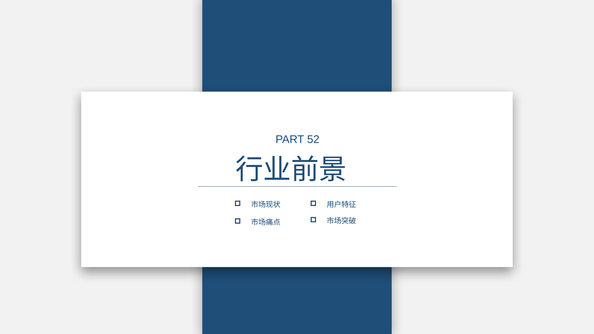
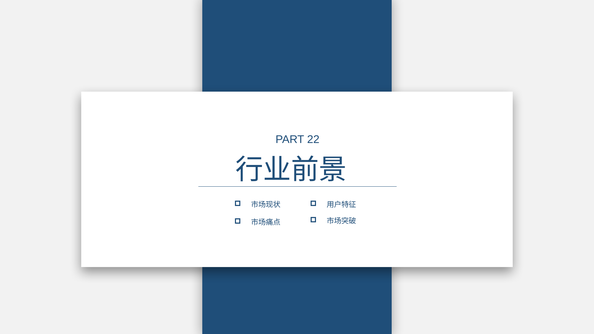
52: 52 -> 22 (313, 140)
